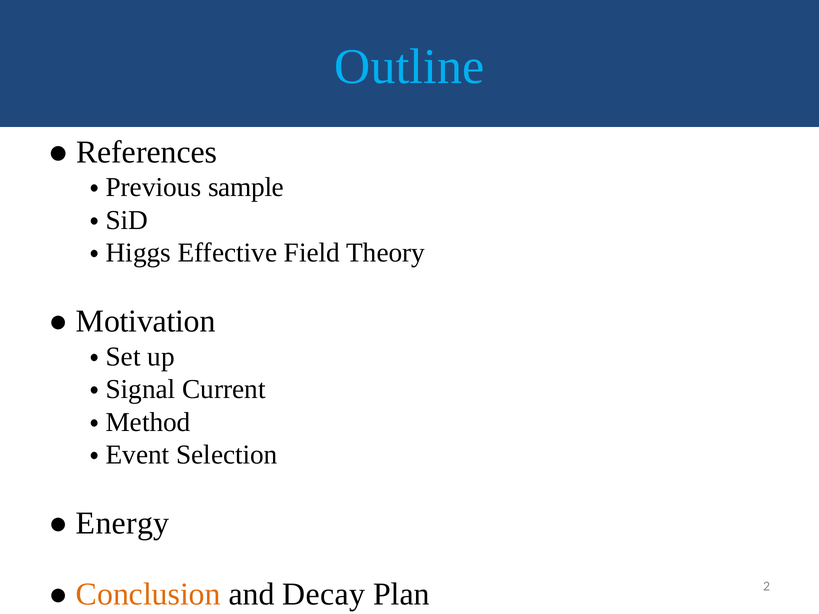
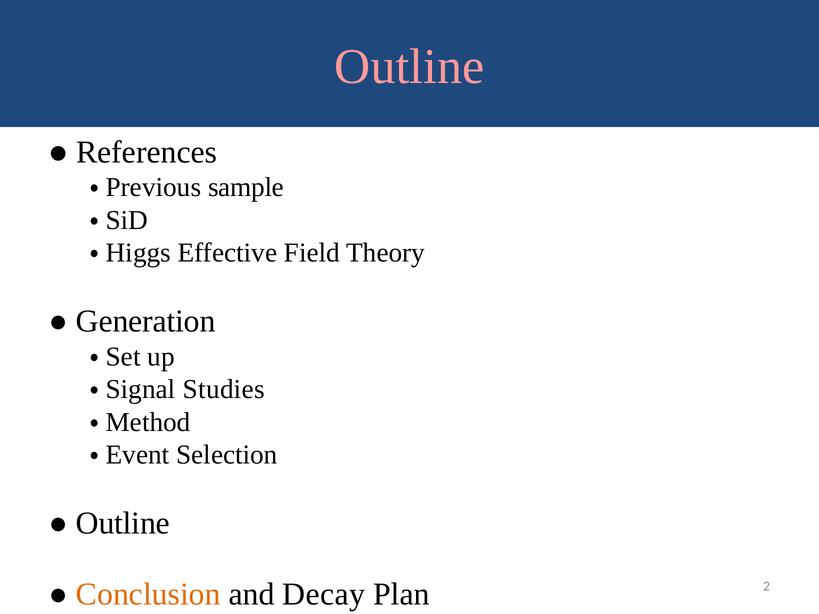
Outline colour: light blue -> pink (409, 67)
Motivation: Motivation -> Generation (146, 322)
Current: Current -> Studies (224, 390)
Energy: Energy -> Outline (123, 524)
